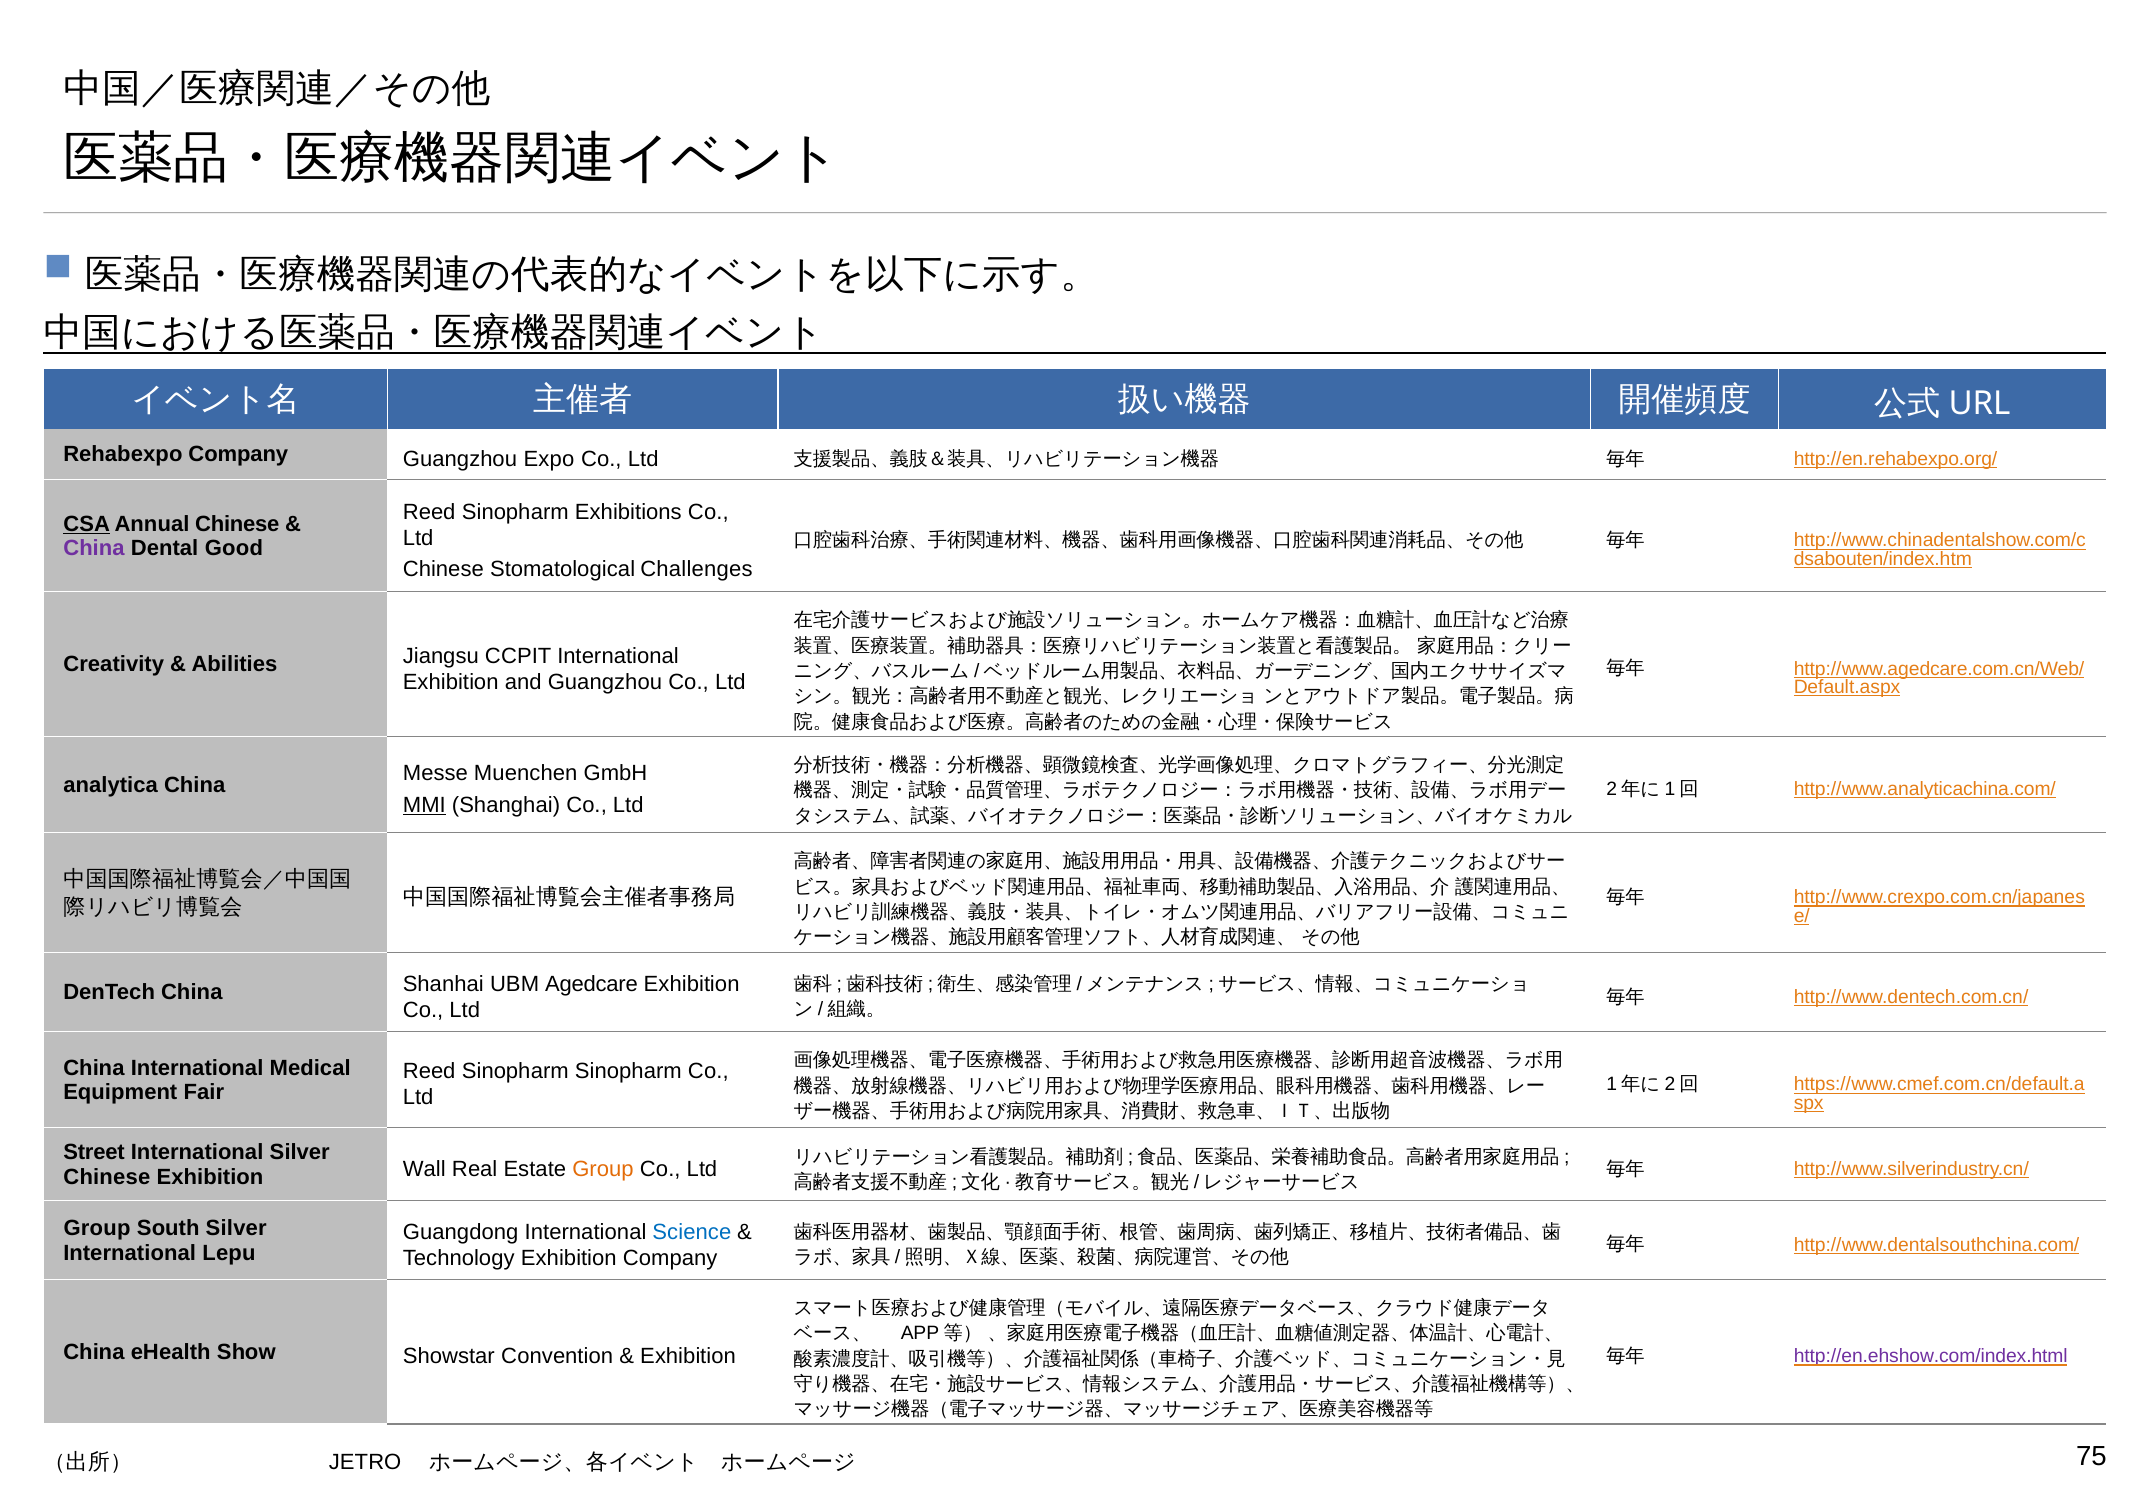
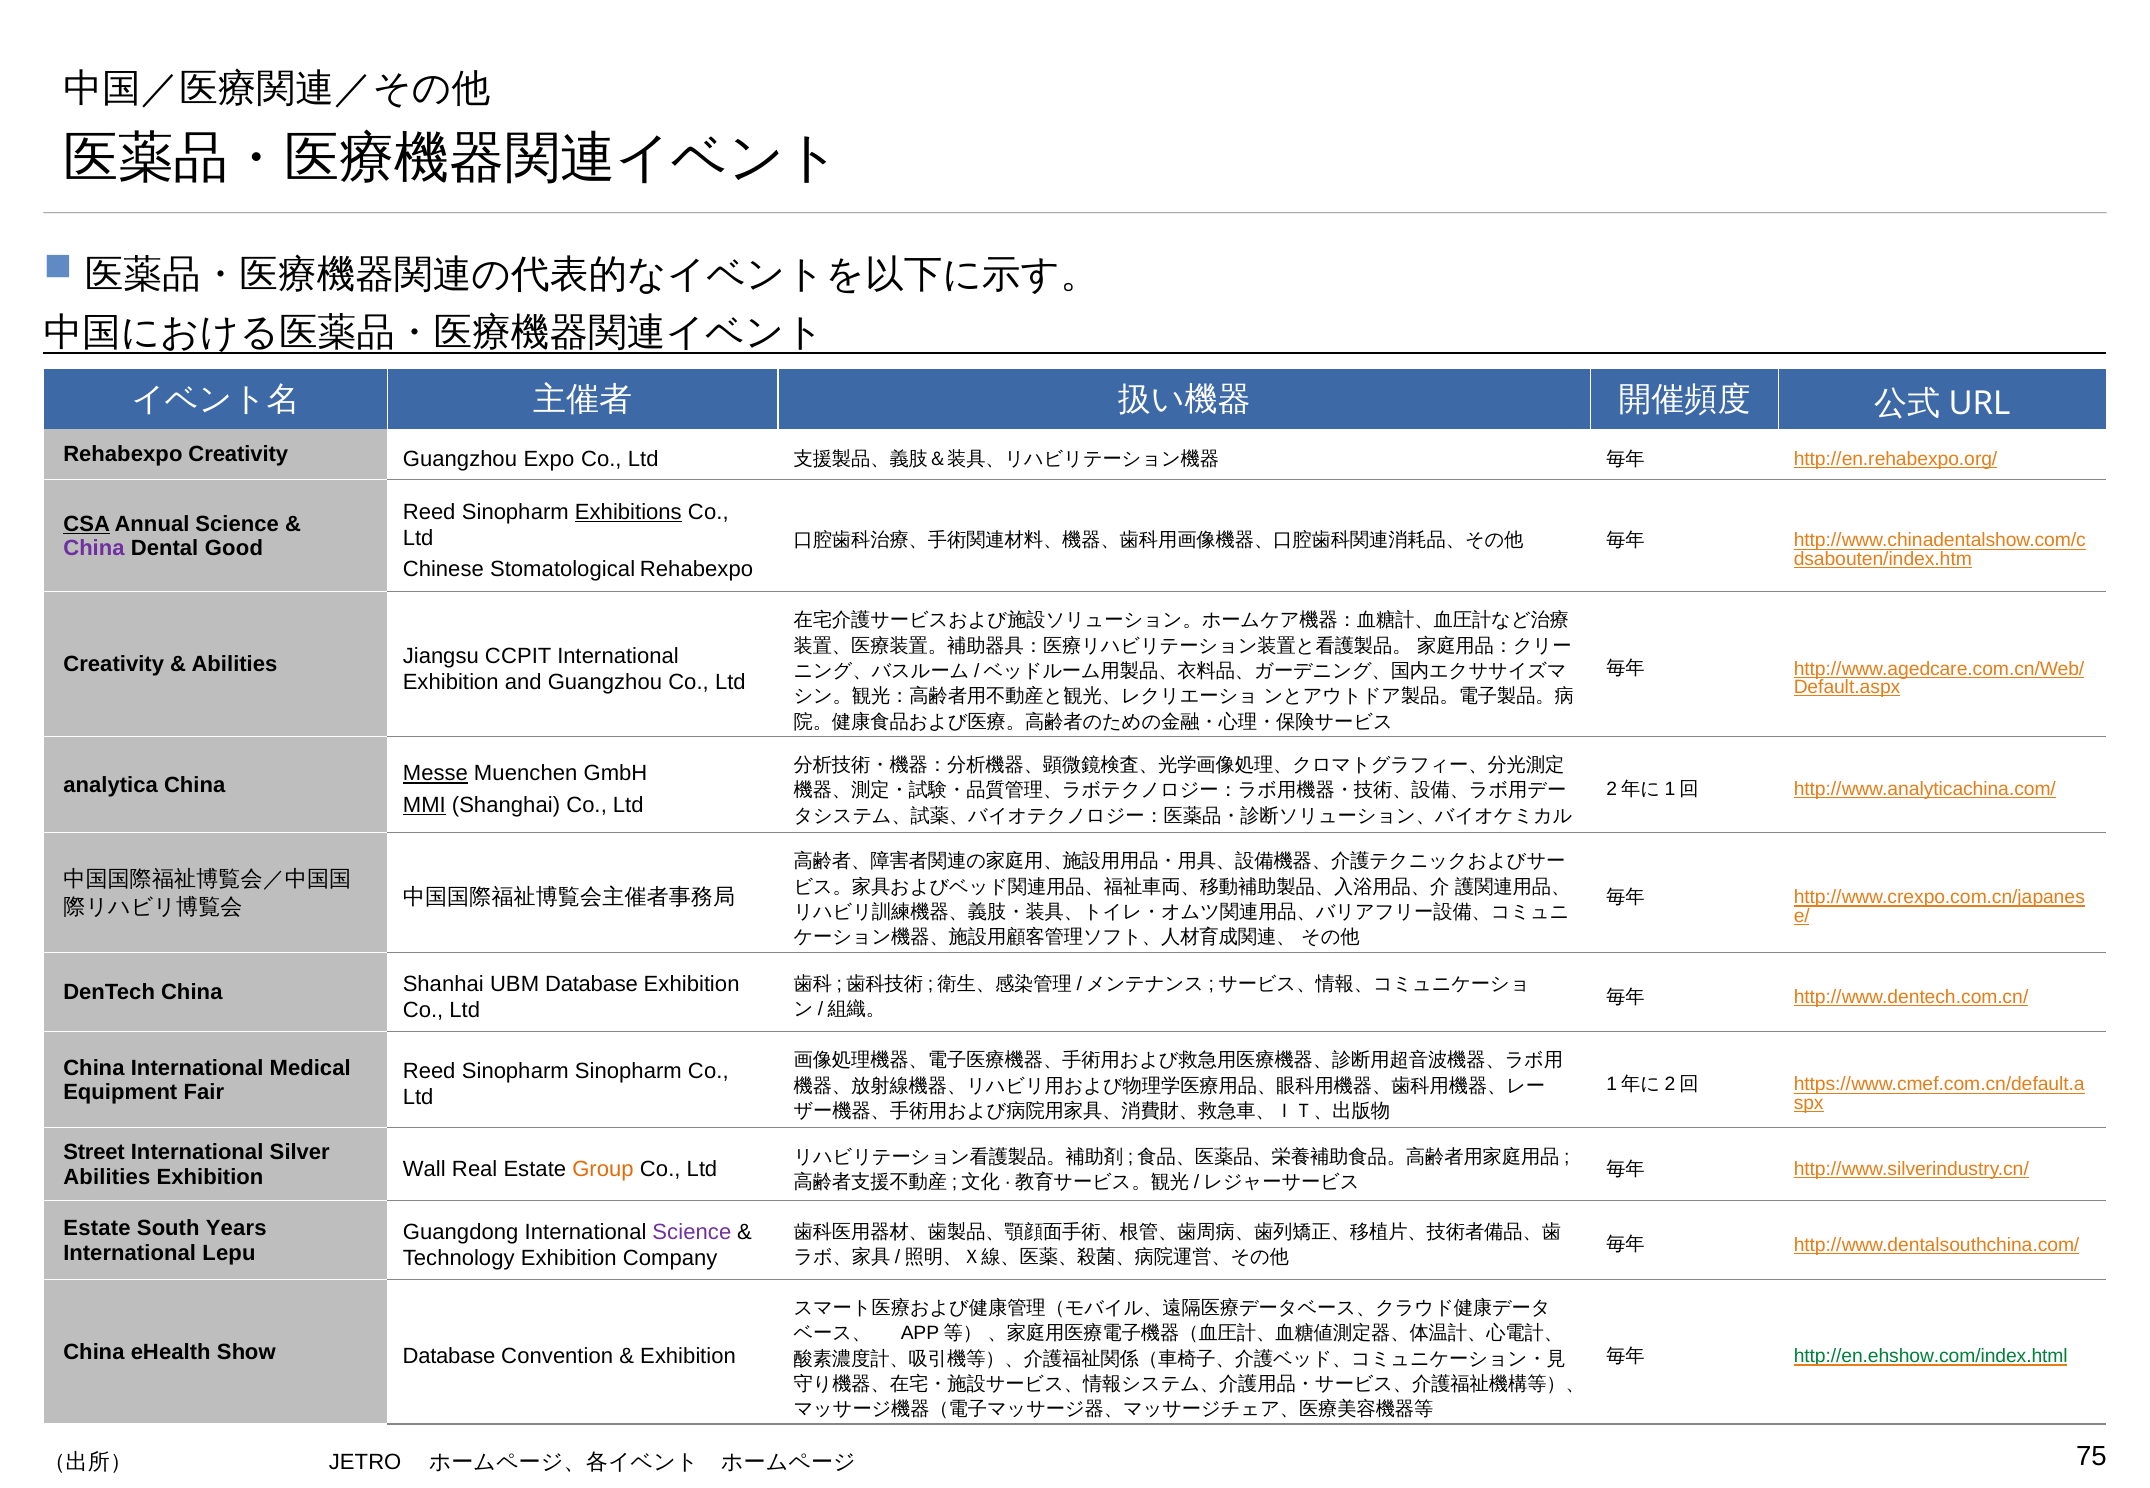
Rehabexpo Company: Company -> Creativity (238, 455)
Exhibitions underline: none -> present (628, 512)
Annual Chinese: Chinese -> Science (237, 524)
Stomatological Challenges: Challenges -> Rehabexpo (697, 570)
Messe underline: none -> present (435, 774)
UBM Agedcare: Agedcare -> Database (591, 984)
Chinese: Chinese -> Abilities (107, 1177)
Group: Group -> Estate (97, 1228)
South Silver: Silver -> Years (236, 1228)
Science colour: blue -> purple (692, 1232)
Show Showstar: Showstar -> Database (449, 1357)
http://en.ehshow.com/index.html colour: purple -> green (1931, 1357)
